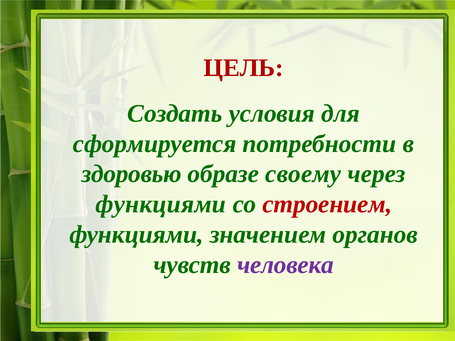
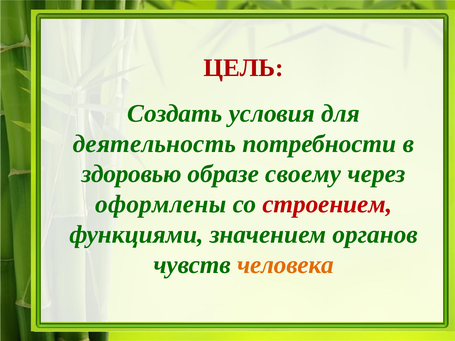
сформируется: сформируется -> деятельность (155, 144)
функциями: функциями -> оформлены (161, 204)
человека colour: purple -> orange (285, 265)
